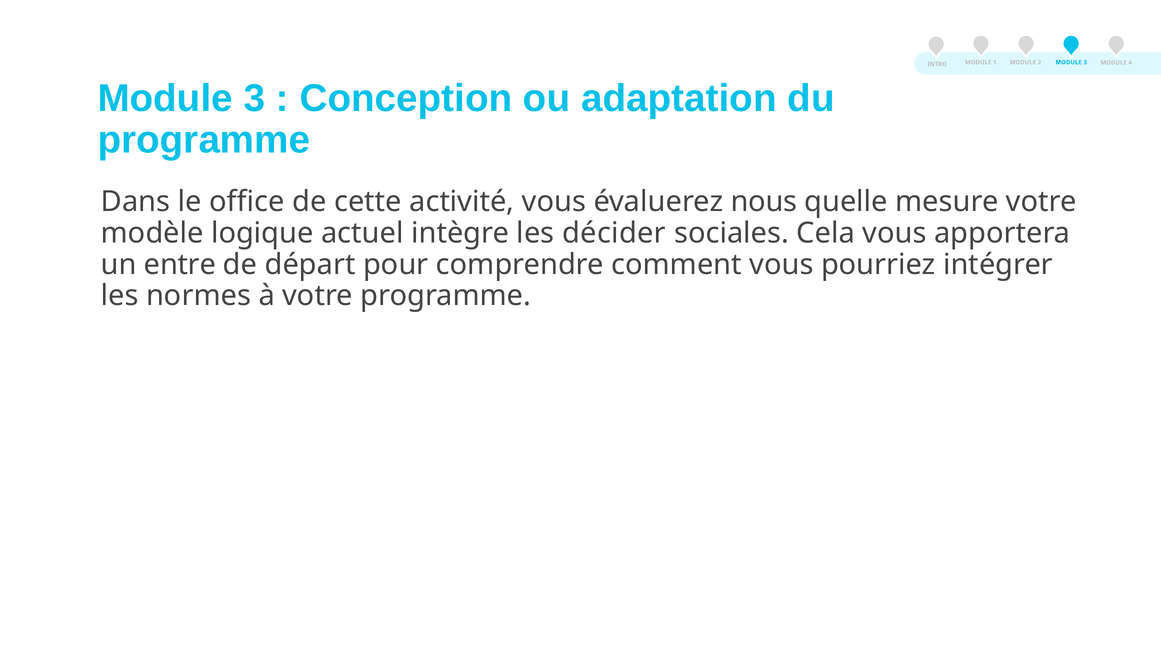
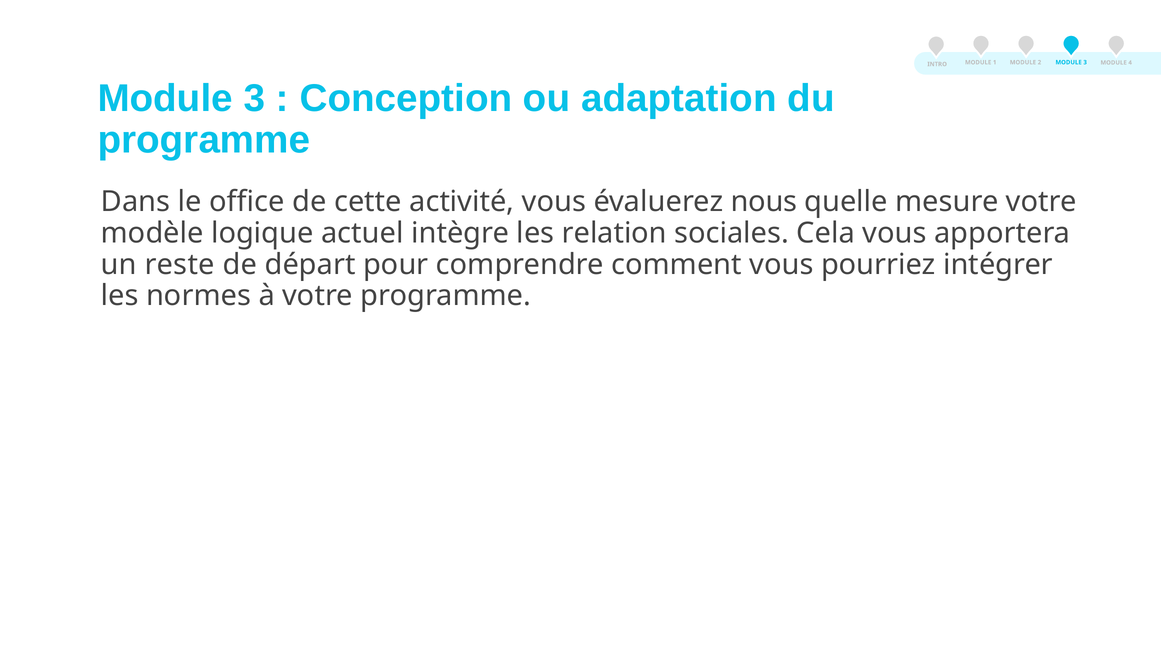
décider: décider -> relation (614, 233)
entre: entre -> reste (180, 265)
